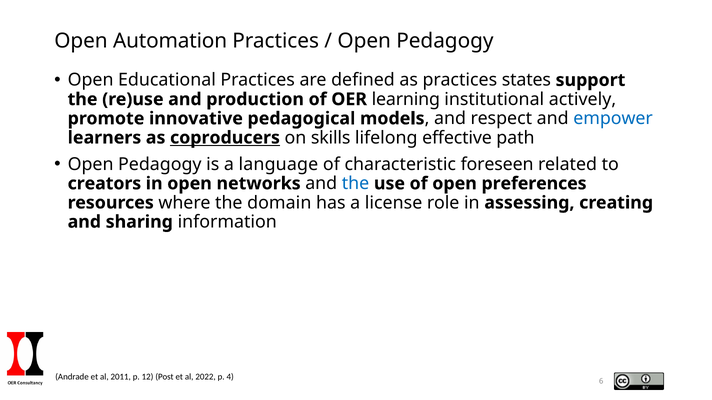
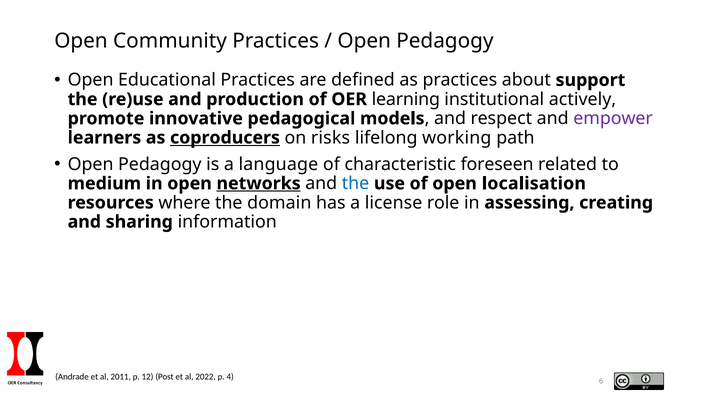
Automation: Automation -> Community (170, 41)
states: states -> about (526, 80)
empower colour: blue -> purple (613, 119)
skills: skills -> risks (330, 138)
effective: effective -> working (457, 138)
creators: creators -> medium (104, 184)
networks underline: none -> present (259, 184)
preferences: preferences -> localisation (534, 184)
